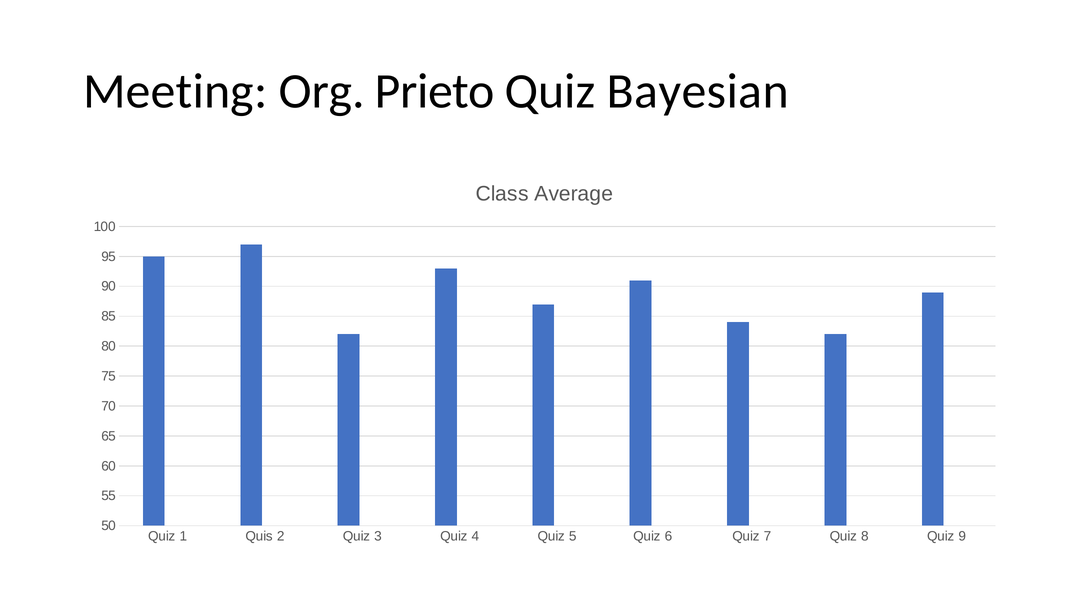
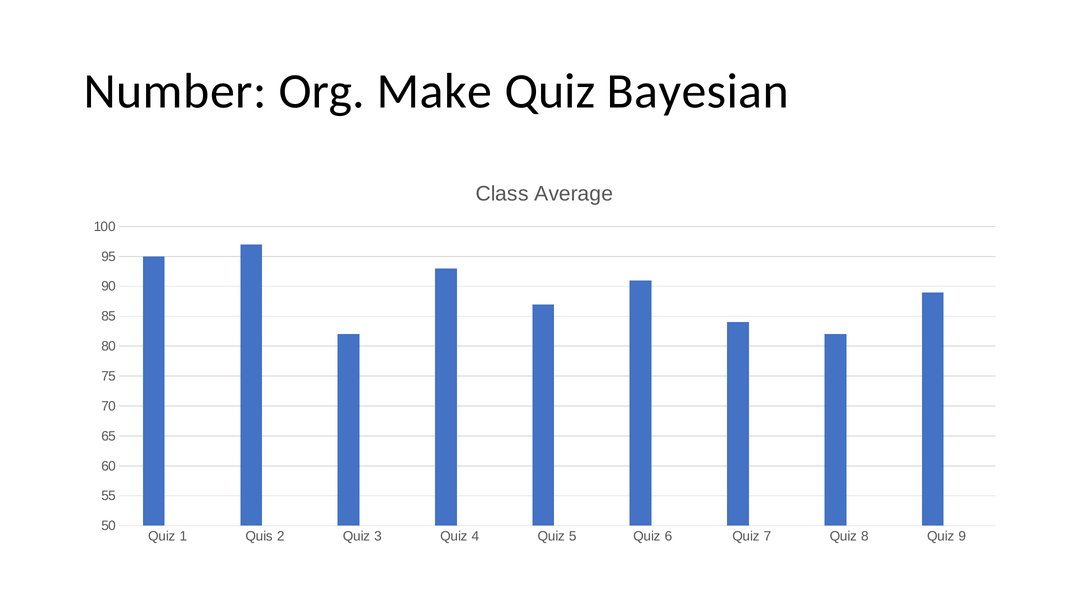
Meeting: Meeting -> Number (175, 92)
Prieto: Prieto -> Make (434, 92)
